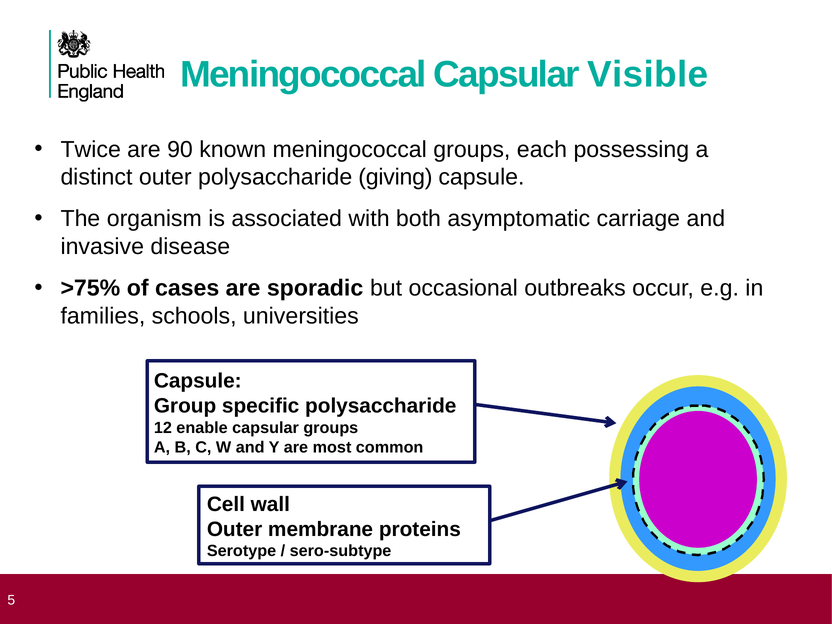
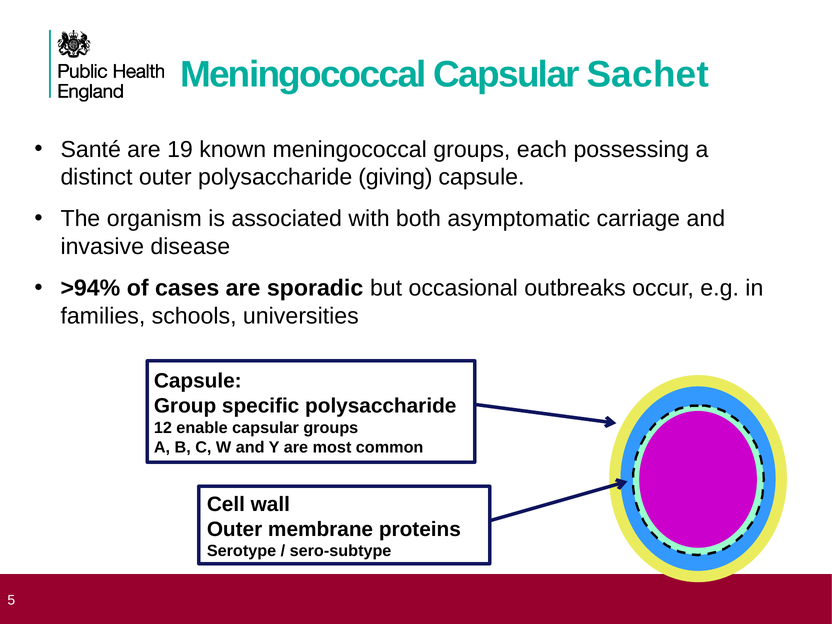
Visible: Visible -> Sachet (648, 75)
Twice: Twice -> Santé (91, 149)
90: 90 -> 19 (180, 149)
>75%: >75% -> >94% (90, 288)
